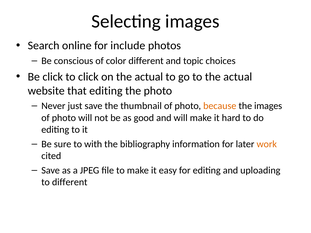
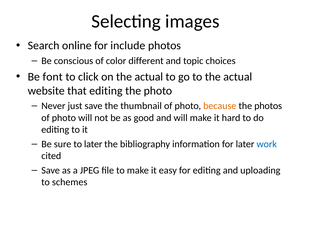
Be click: click -> font (53, 77)
the images: images -> photos (268, 106)
to with: with -> later (93, 144)
work colour: orange -> blue (267, 144)
to different: different -> schemes (70, 182)
